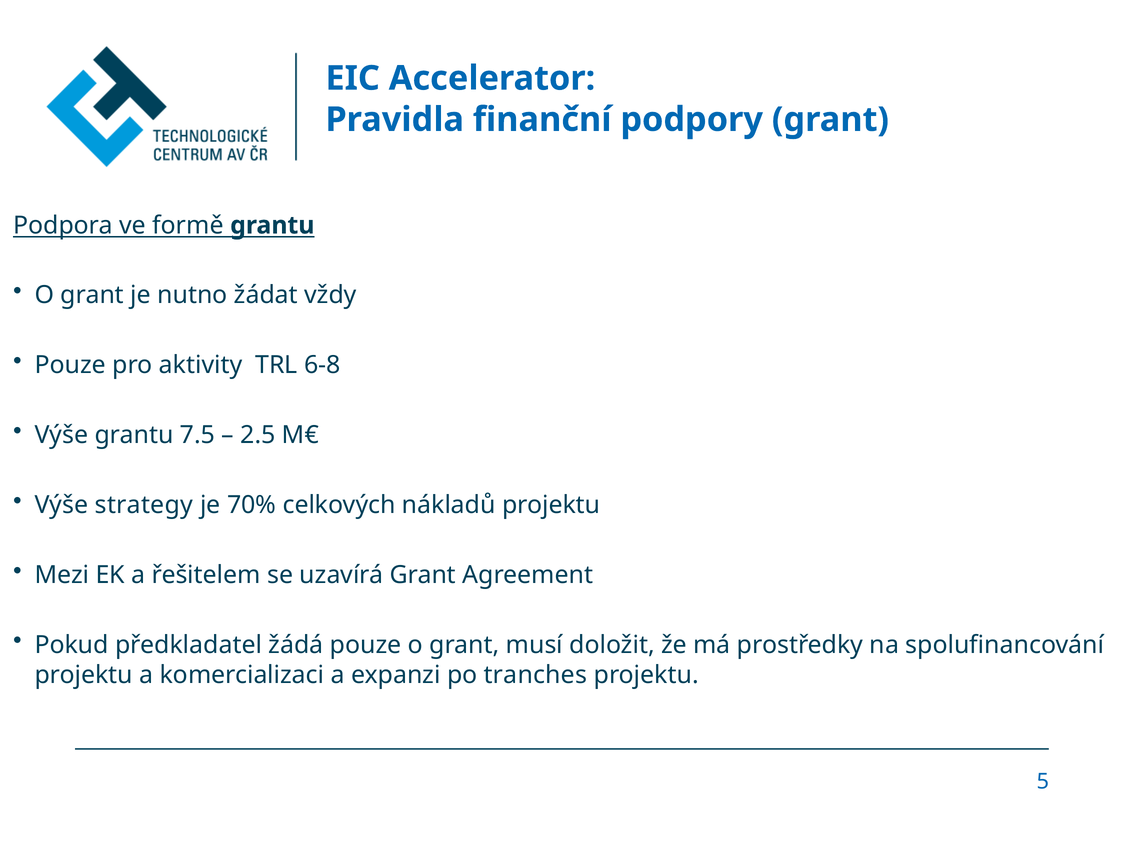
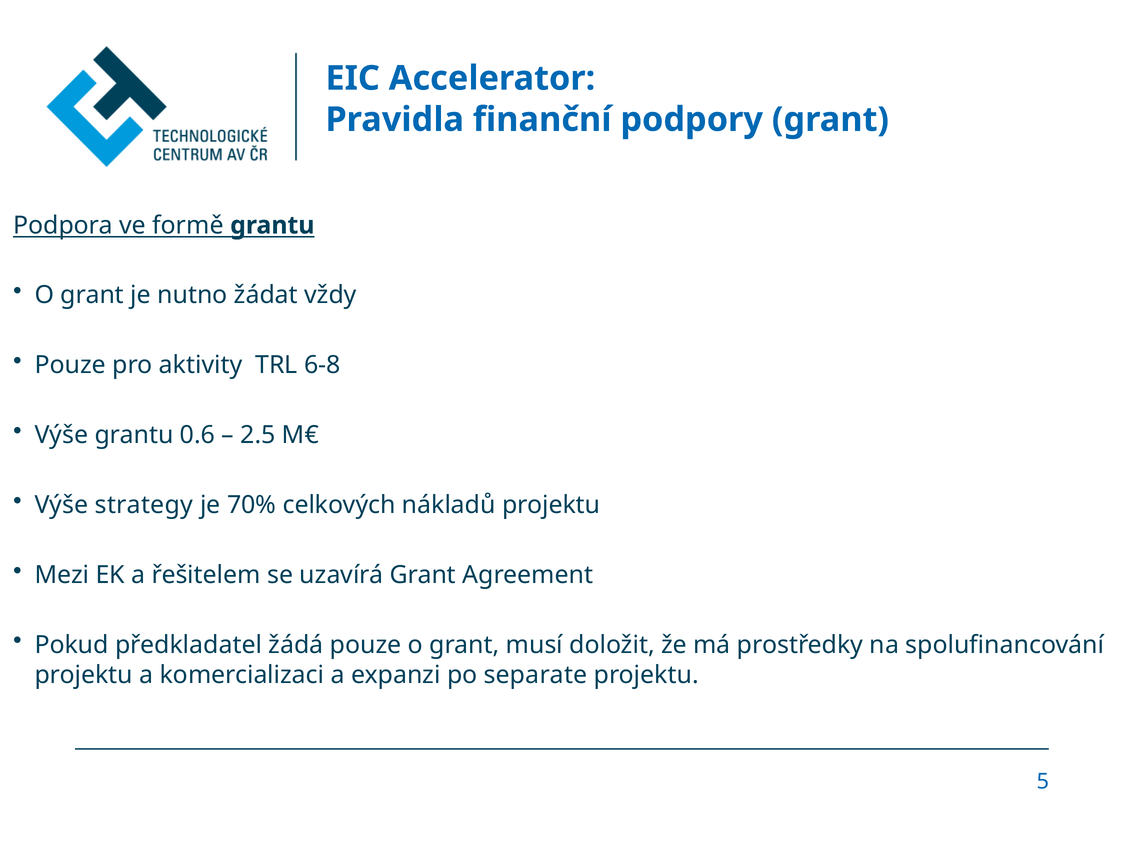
7.5: 7.5 -> 0.6 (198, 435)
tranches: tranches -> separate (535, 675)
